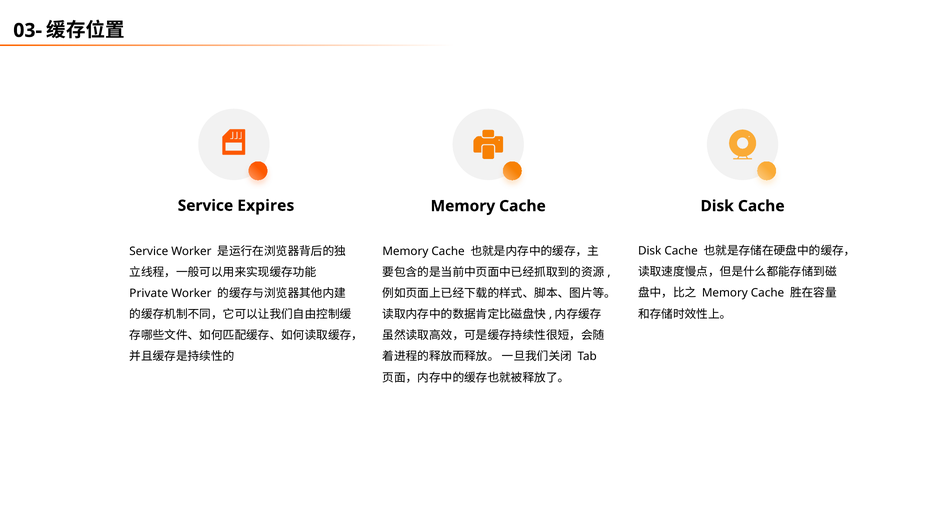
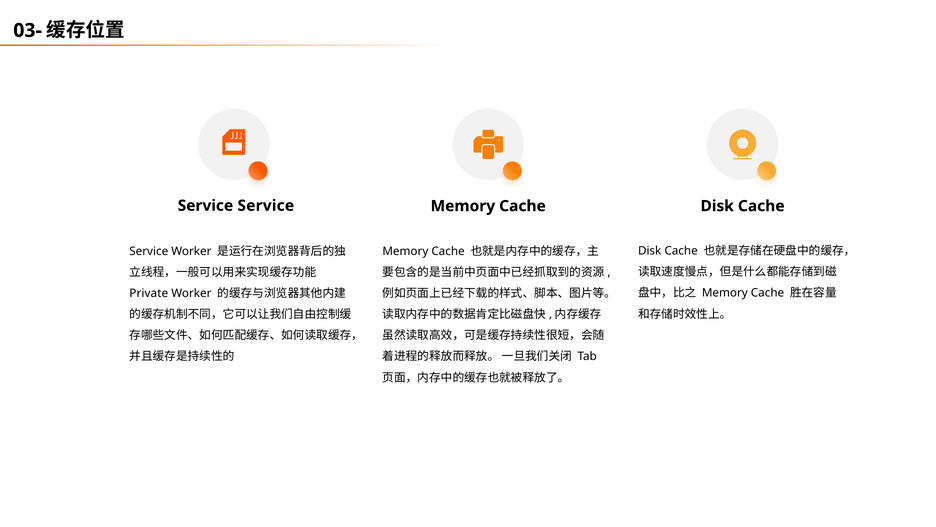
Service Expires: Expires -> Service (266, 205)
